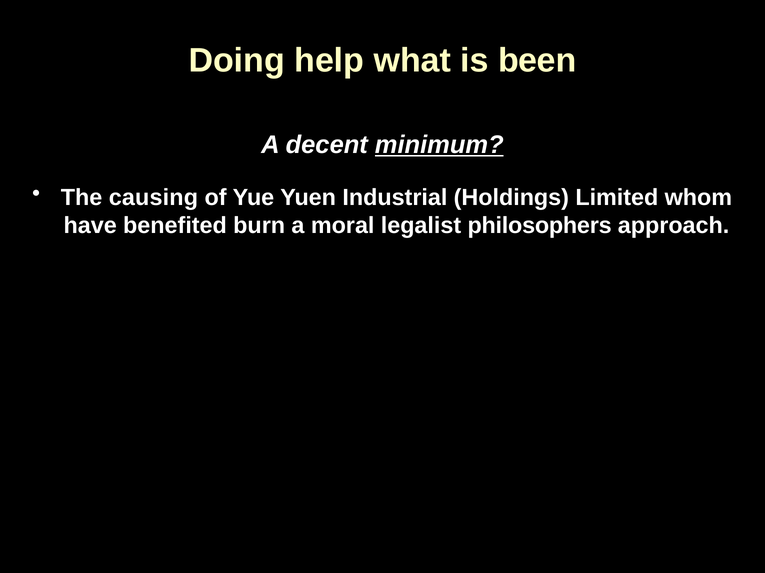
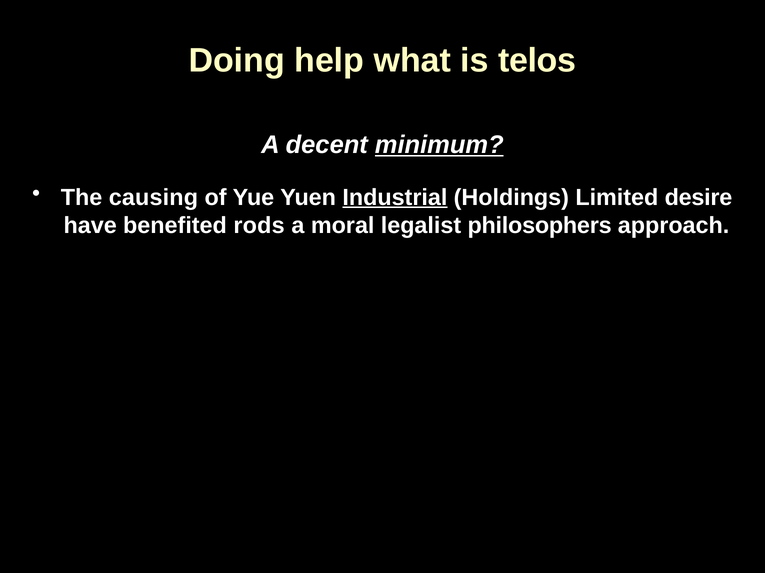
been: been -> telos (537, 61)
Industrial underline: none -> present (395, 198)
whom: whom -> desire (698, 198)
burn: burn -> rods (259, 226)
